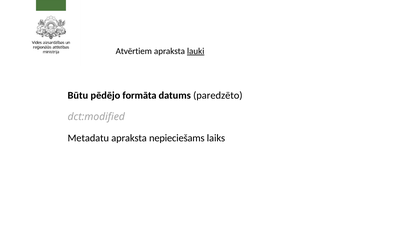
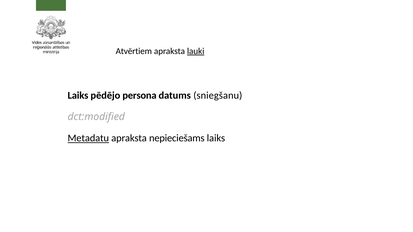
Būtu: Būtu -> Laiks (78, 95)
formāta: formāta -> persona (139, 95)
paredzēto: paredzēto -> sniegšanu (218, 95)
Metadatu underline: none -> present (88, 138)
